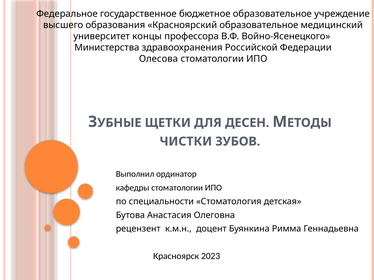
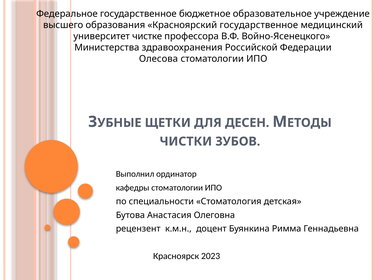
Красноярский образовательное: образовательное -> государственное (259, 25)
концы: концы -> чистке (147, 36)
